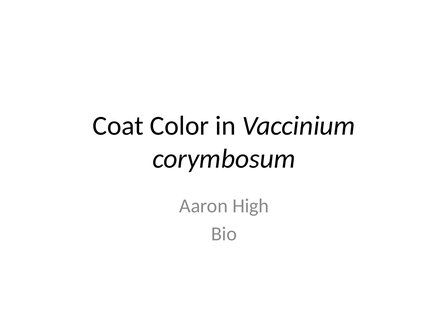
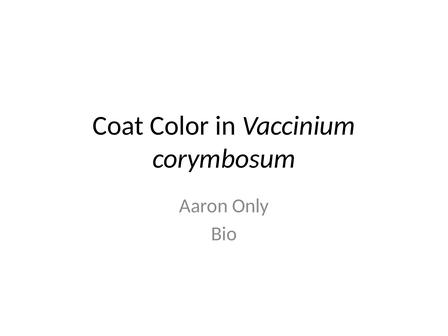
High: High -> Only (251, 206)
